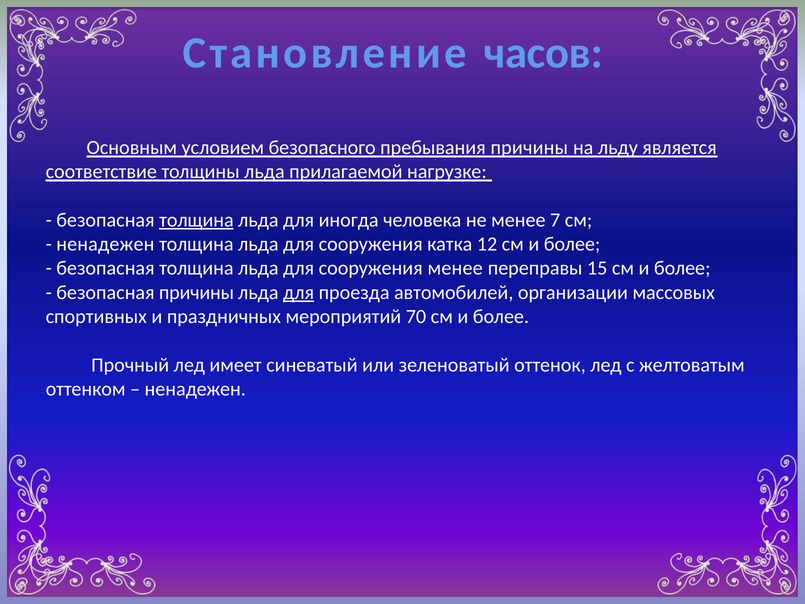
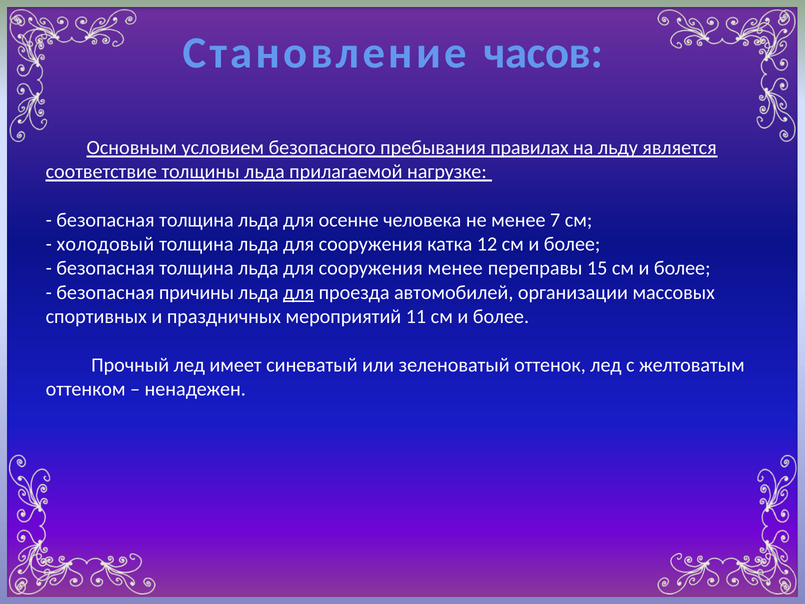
пребывания причины: причины -> правилах (530, 147)
толщина underline: present -> none (196, 220)
иногда: иногда -> осенне (349, 220)
ненадежен: ненадежен -> холодовый (105, 244)
70: 70 -> 11 (416, 317)
